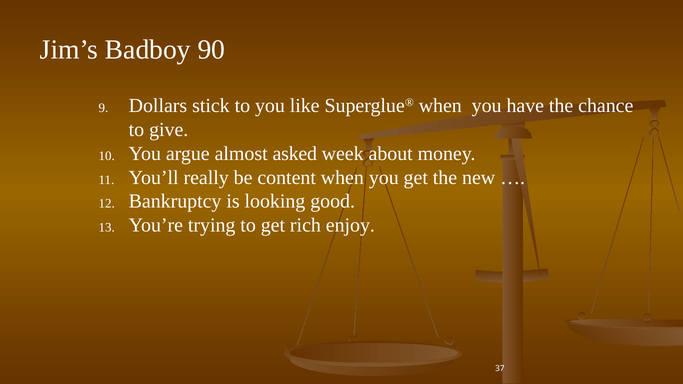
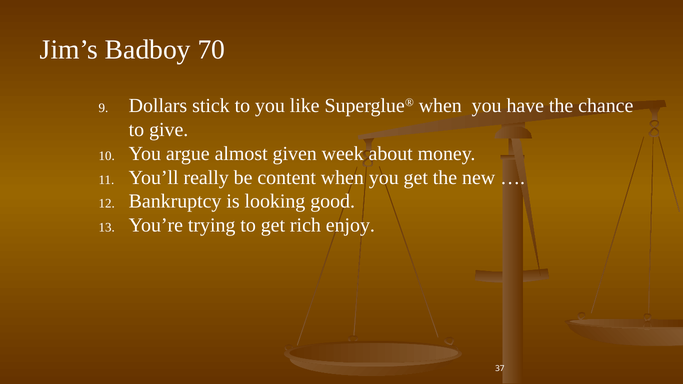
90: 90 -> 70 (211, 49)
asked: asked -> given (295, 154)
